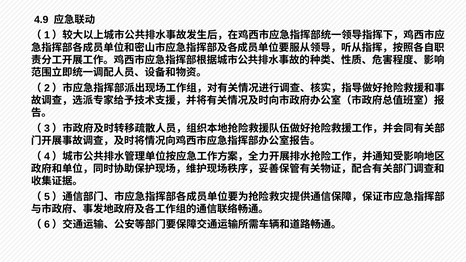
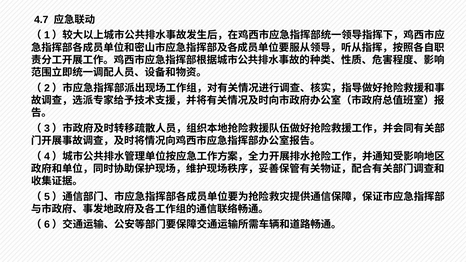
4.9: 4.9 -> 4.7 (41, 20)
